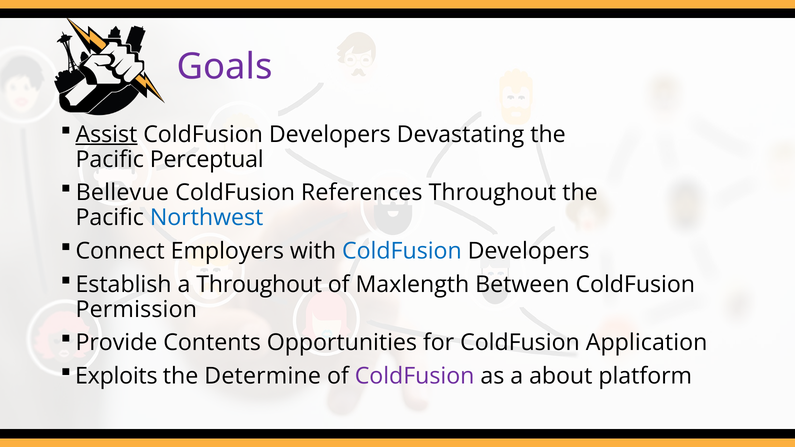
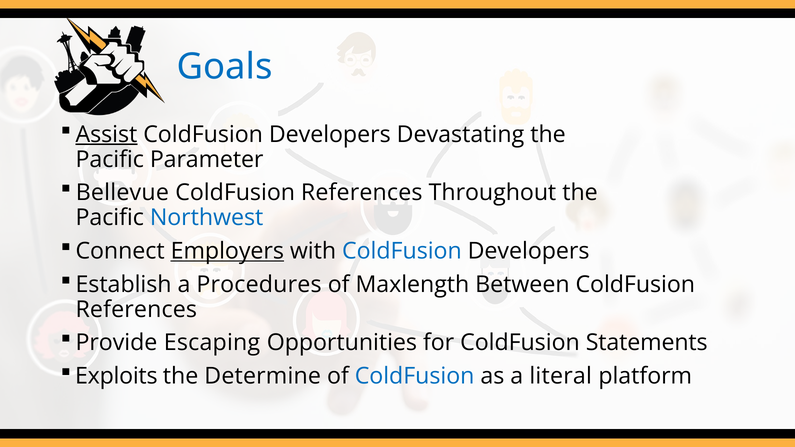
Goals colour: purple -> blue (225, 67)
Perceptual: Perceptual -> Parameter (207, 159)
Employers underline: none -> present (227, 251)
a Throughout: Throughout -> Procedures (259, 285)
Permission: Permission -> References (136, 310)
Contents: Contents -> Escaping (212, 343)
Application: Application -> Statements (647, 343)
ColdFusion colour: purple -> blue (415, 376)
about: about -> literal (561, 376)
